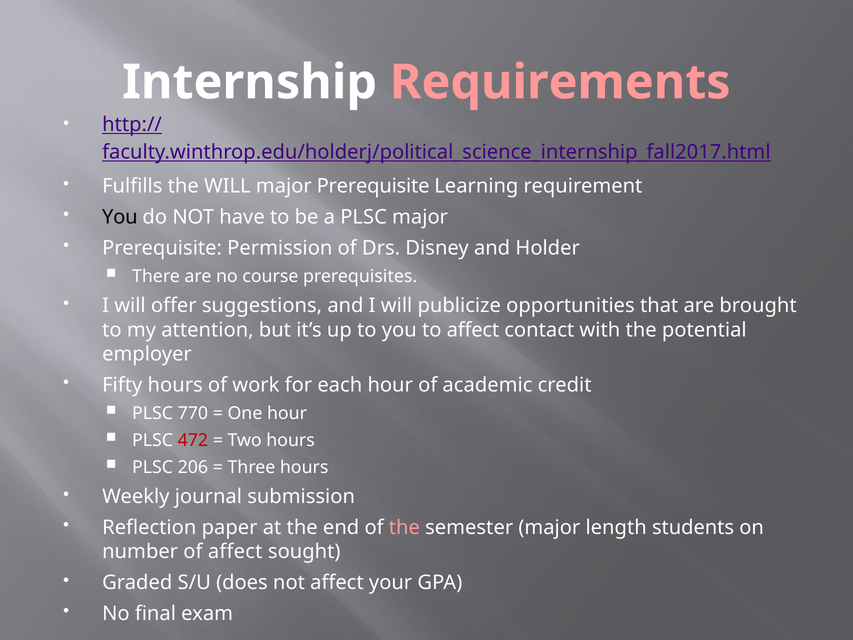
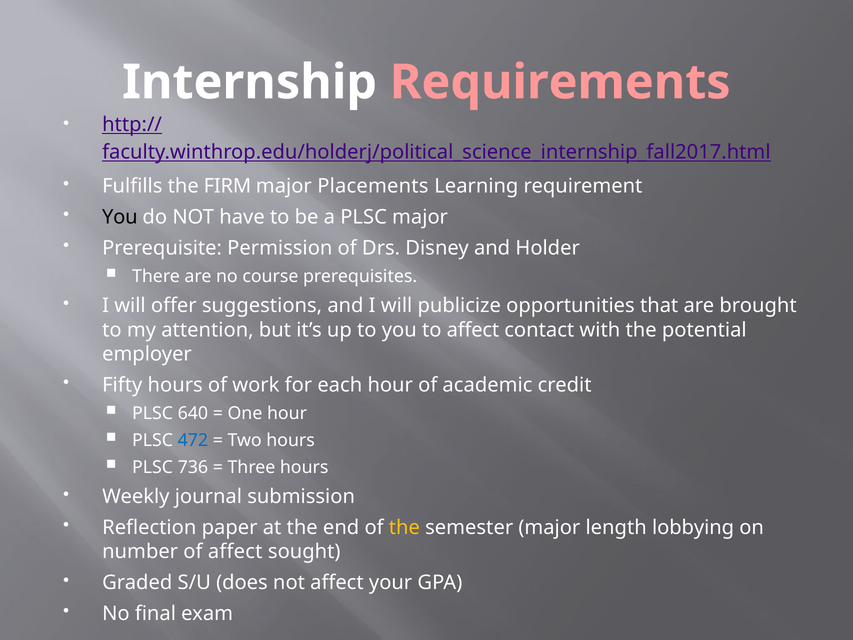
the WILL: WILL -> FIRM (227, 186)
major Prerequisite: Prerequisite -> Placements (373, 186)
770: 770 -> 640 (193, 413)
472 colour: red -> blue (193, 440)
206: 206 -> 736 (193, 467)
the colour: pink -> yellow (404, 527)
students: students -> lobbying (693, 527)
